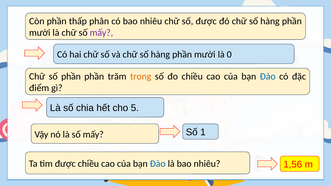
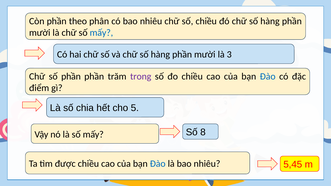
thấp: thấp -> theo (78, 21)
số được: được -> chiều (206, 21)
mấy colour: purple -> blue (101, 33)
0: 0 -> 3 (229, 55)
trong colour: orange -> purple (141, 76)
1: 1 -> 8 (203, 132)
1,56: 1,56 -> 5,45 (293, 165)
